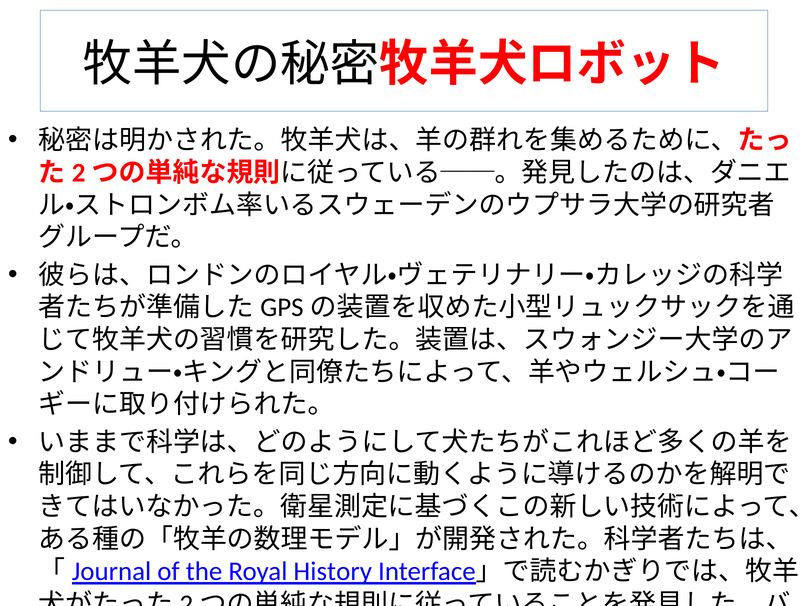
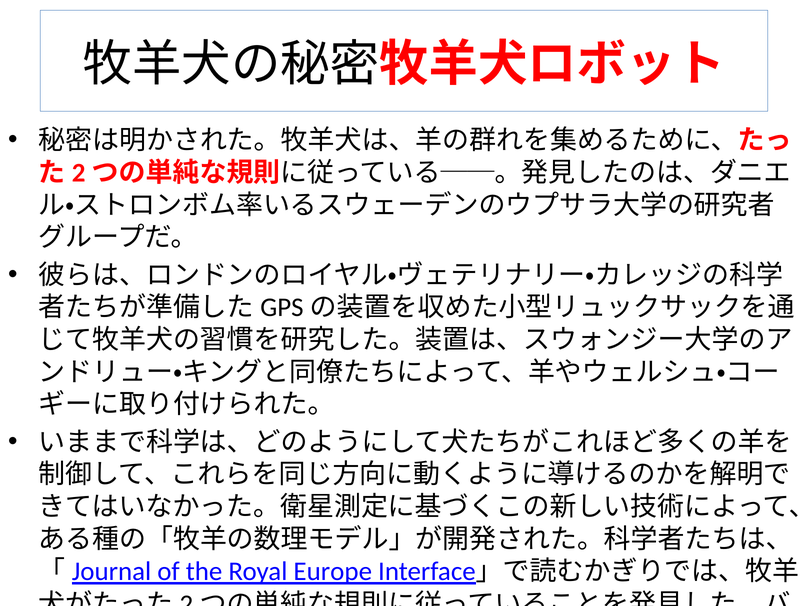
History: History -> Europe (333, 571)
